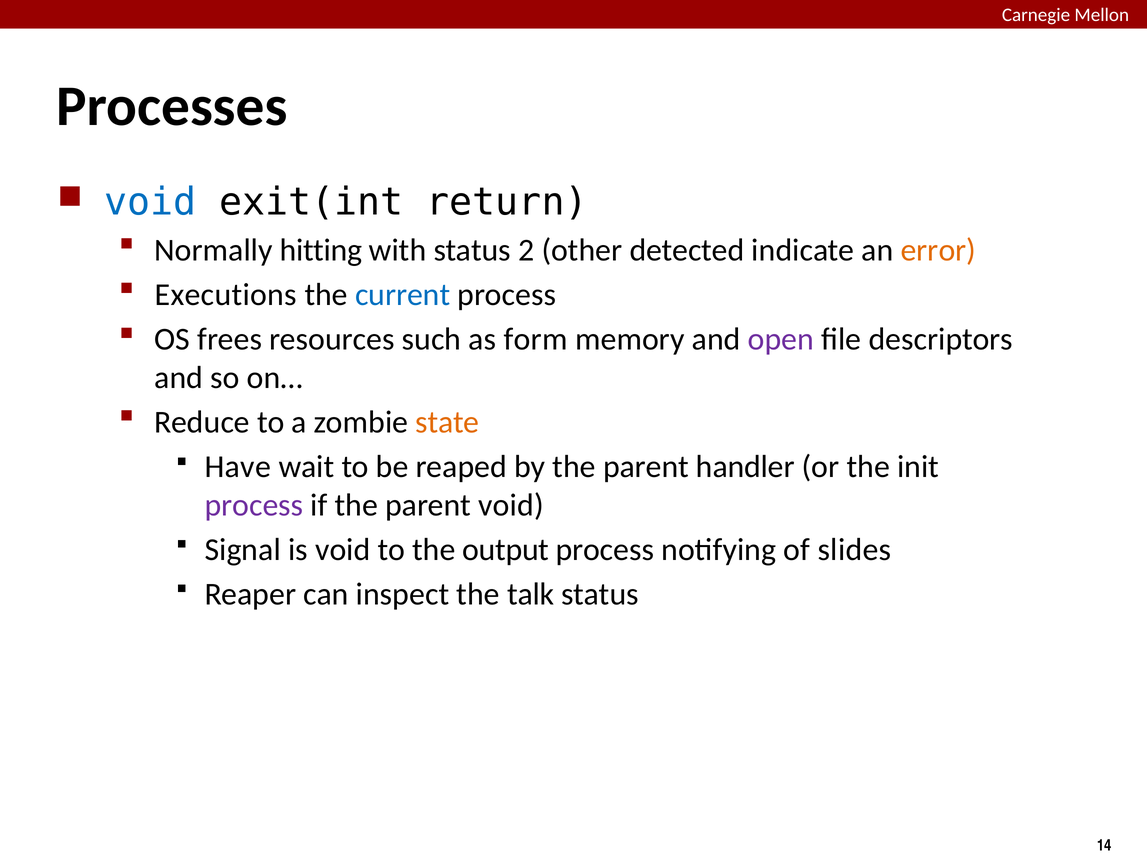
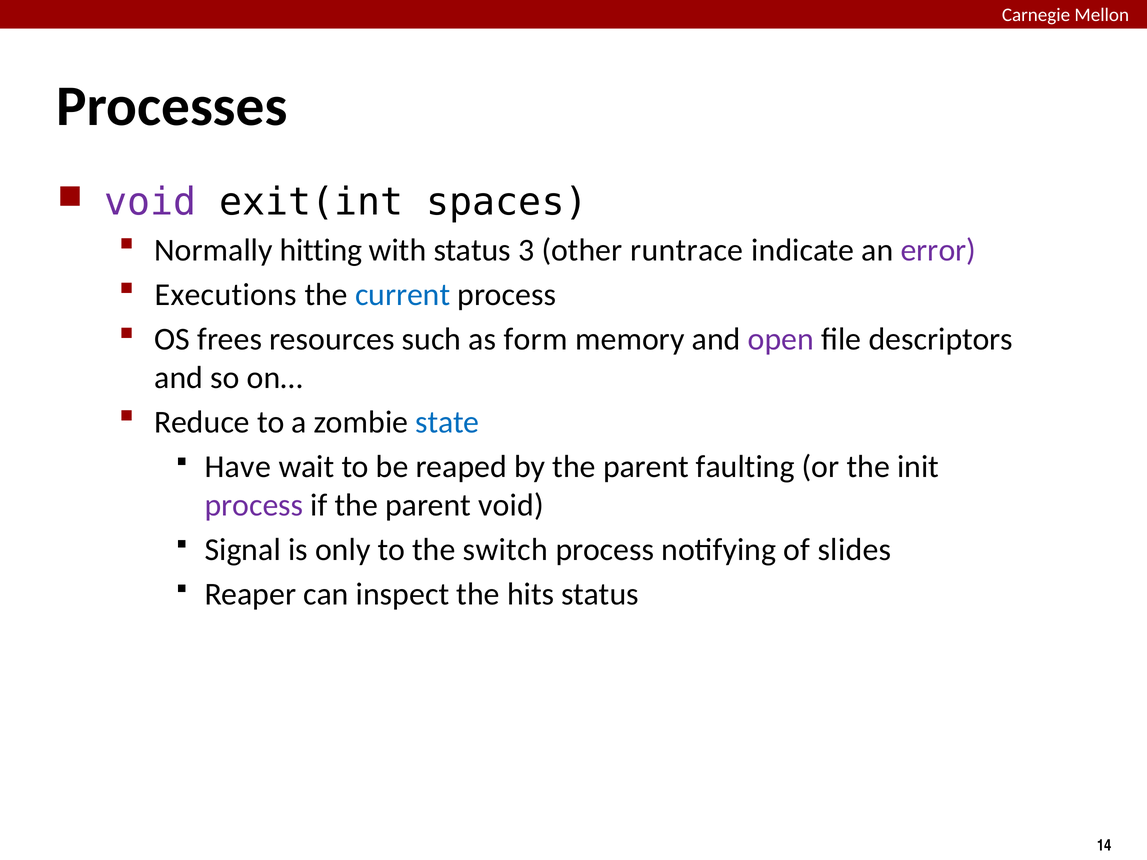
void colour: blue -> purple (150, 202)
return: return -> spaces (507, 202)
2: 2 -> 3 (526, 250)
detected: detected -> runtrace (687, 250)
error colour: orange -> purple (938, 250)
state colour: orange -> blue (447, 422)
handler: handler -> faulting (745, 467)
is void: void -> only (343, 550)
output: output -> switch (505, 550)
talk: talk -> hits (531, 594)
